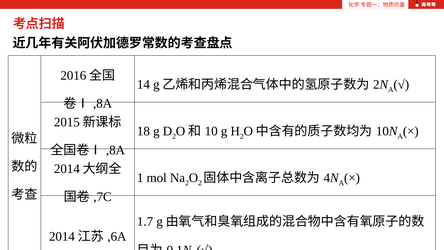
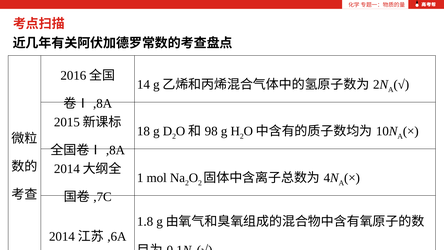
10: 10 -> 98 (211, 131)
1.7: 1.7 -> 1.8 (145, 221)
